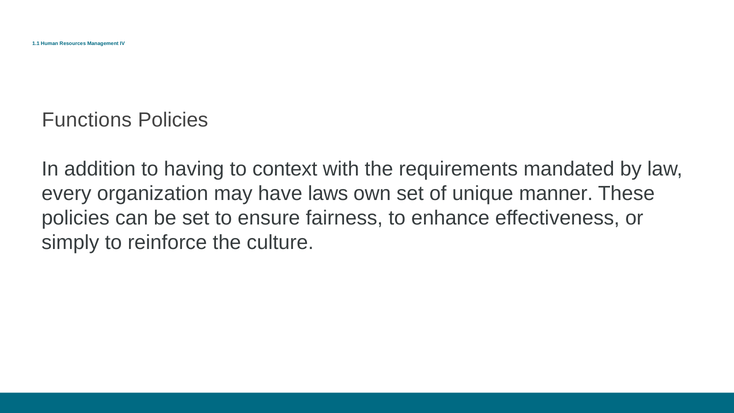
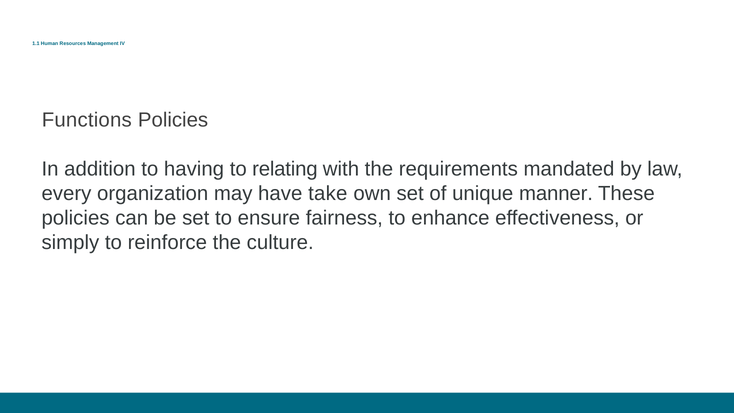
context: context -> relating (285, 169)
laws: laws -> take (328, 193)
